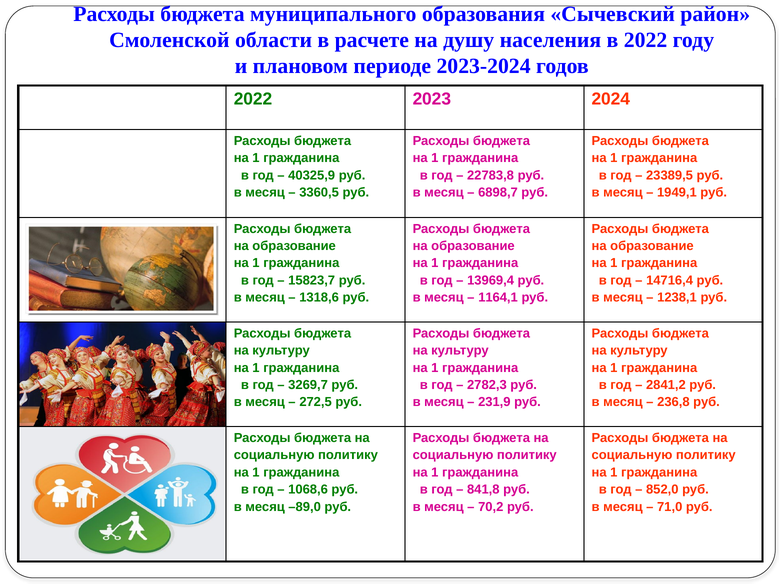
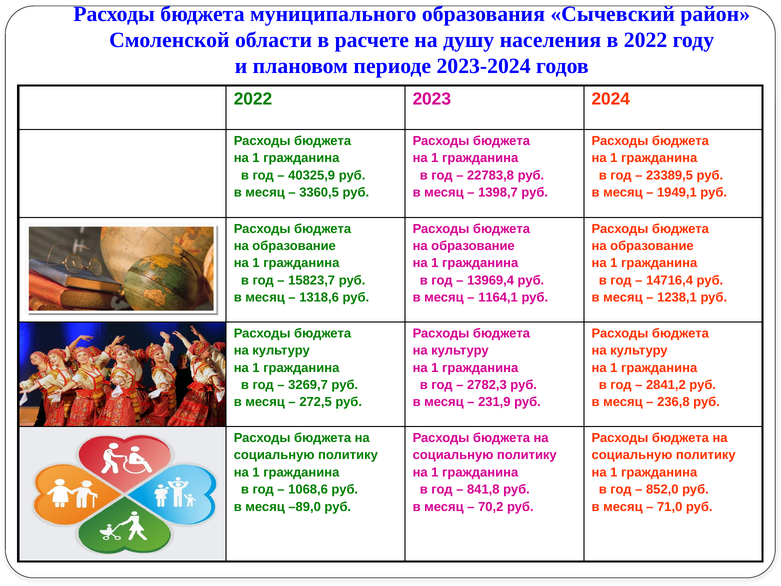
6898,7: 6898,7 -> 1398,7 (498, 192)
